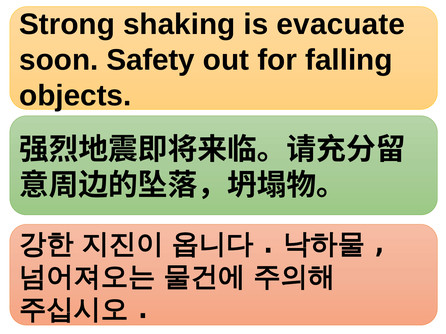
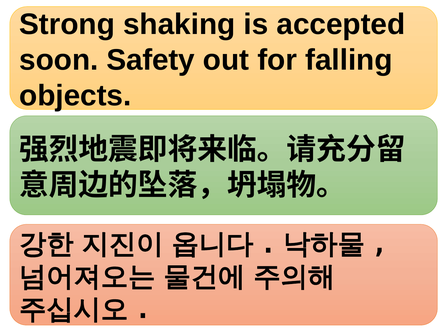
evacuate: evacuate -> accepted (341, 24)
